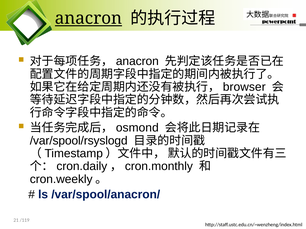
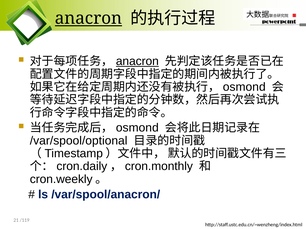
anacron underline: none -> present (137, 61)
browser: browser -> osmond (244, 87)
/var/spool/rsyslogd: /var/spool/rsyslogd -> /var/spool/optional (79, 141)
